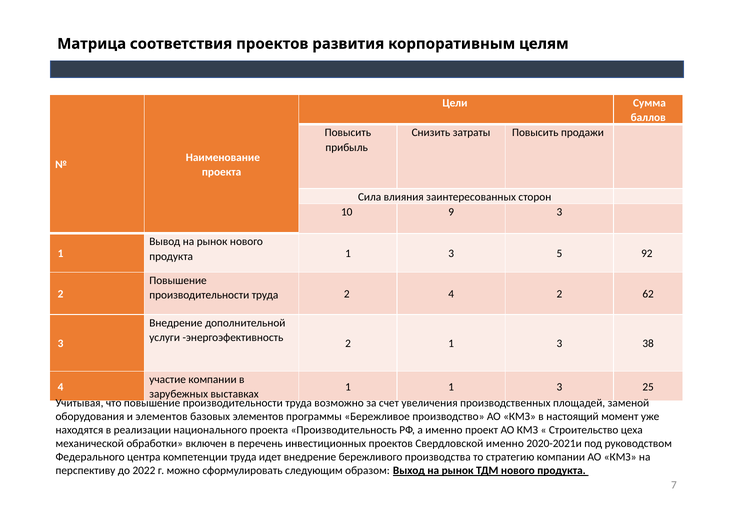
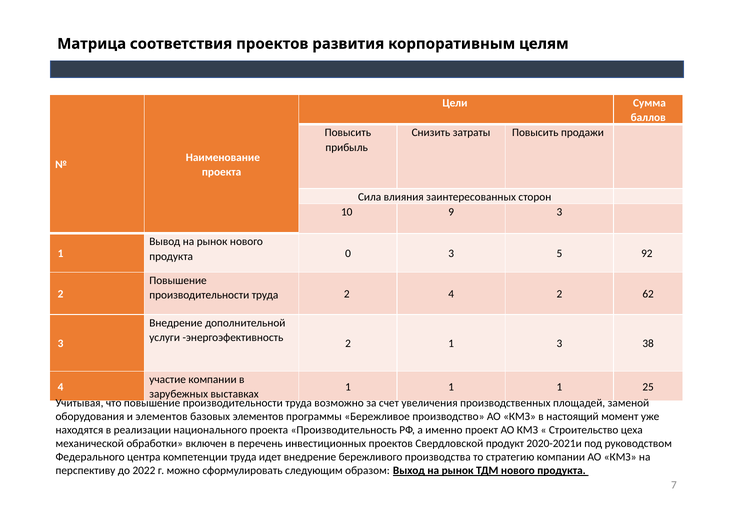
продукта 1: 1 -> 0 (348, 254)
1 1 3: 3 -> 1 (559, 387)
Свердловской именно: именно -> продукт (505, 444)
